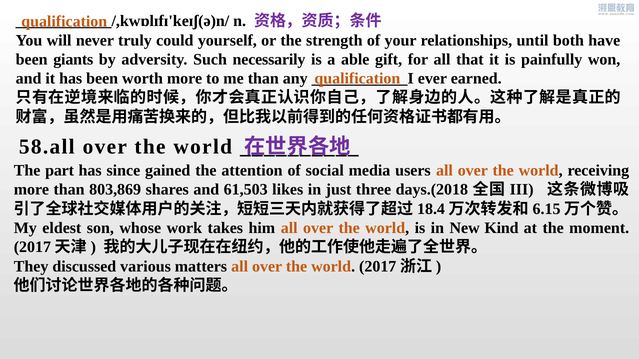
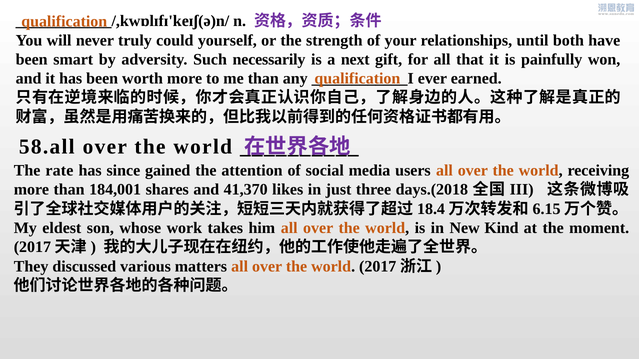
giants: giants -> smart (73, 59)
able: able -> next (355, 59)
part: part -> rate (59, 171)
803,869: 803,869 -> 184,001 (115, 190)
61,503: 61,503 -> 41,370 (246, 190)
